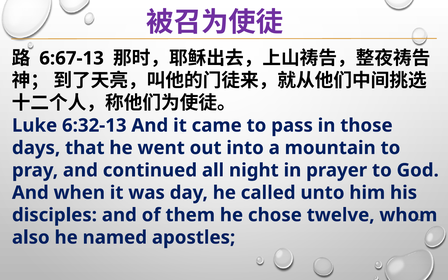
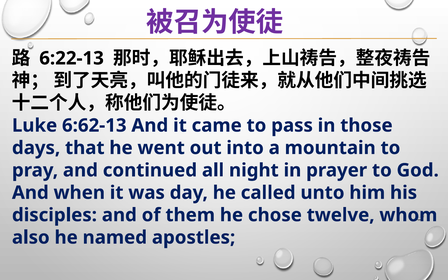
6:67-13: 6:67-13 -> 6:22-13 (72, 58)
6:32-13: 6:32-13 -> 6:62-13 (94, 125)
